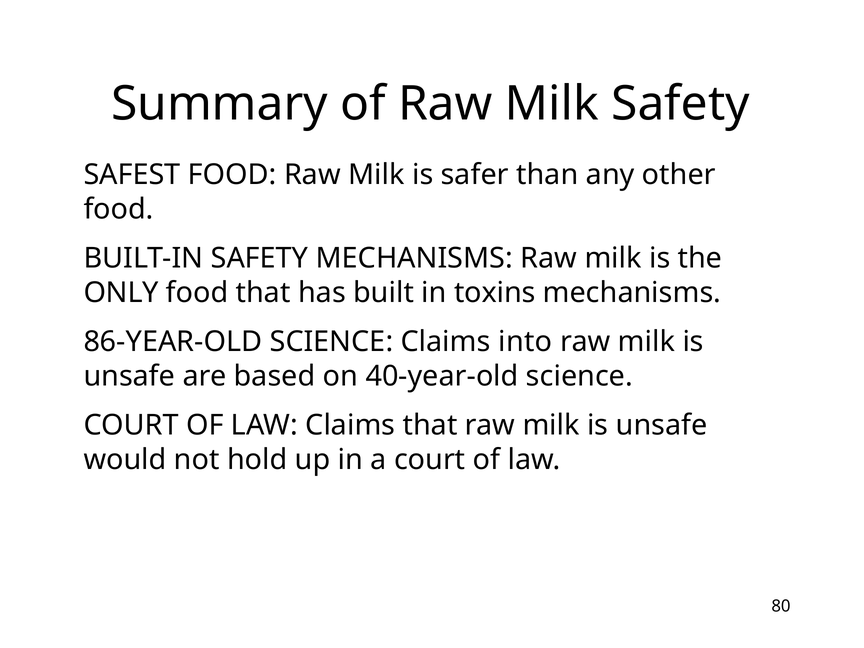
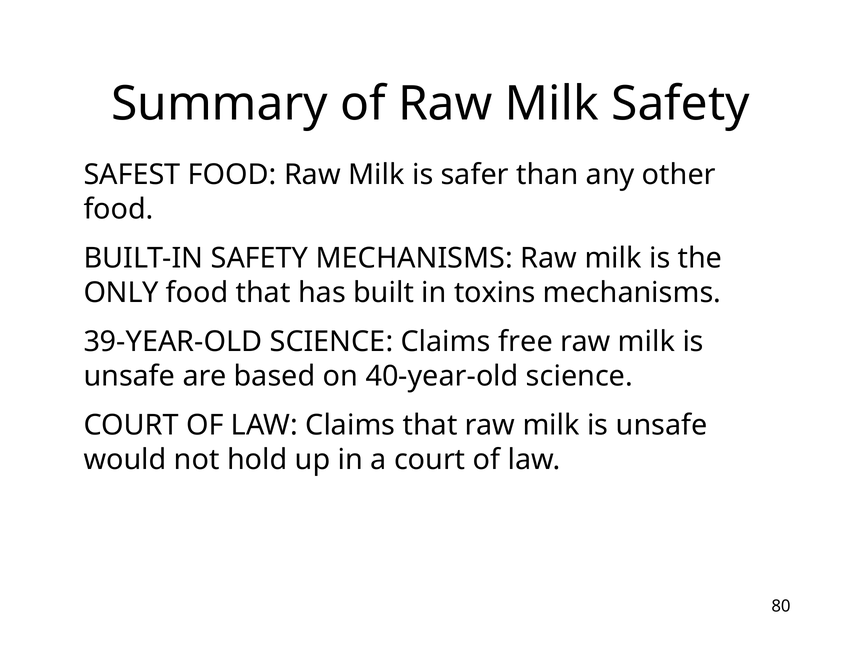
86-YEAR-OLD: 86-YEAR-OLD -> 39-YEAR-OLD (173, 342)
into: into -> free (525, 342)
